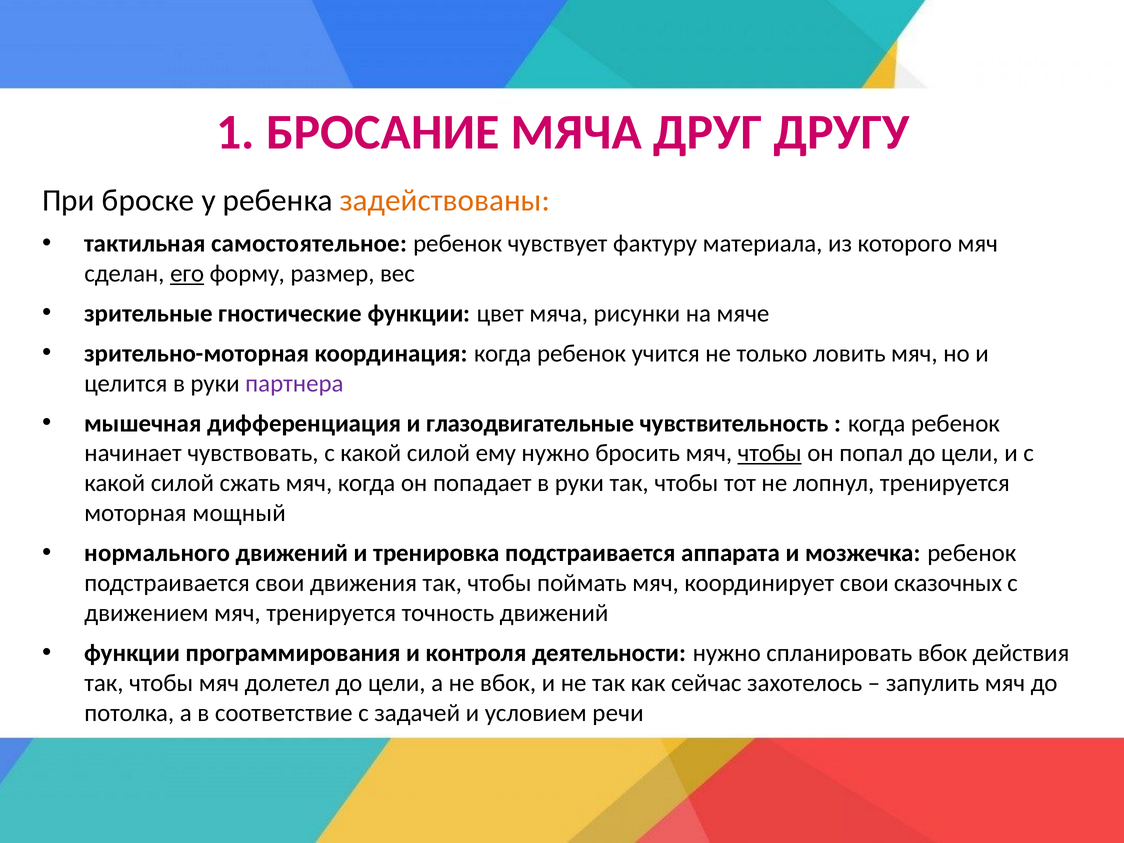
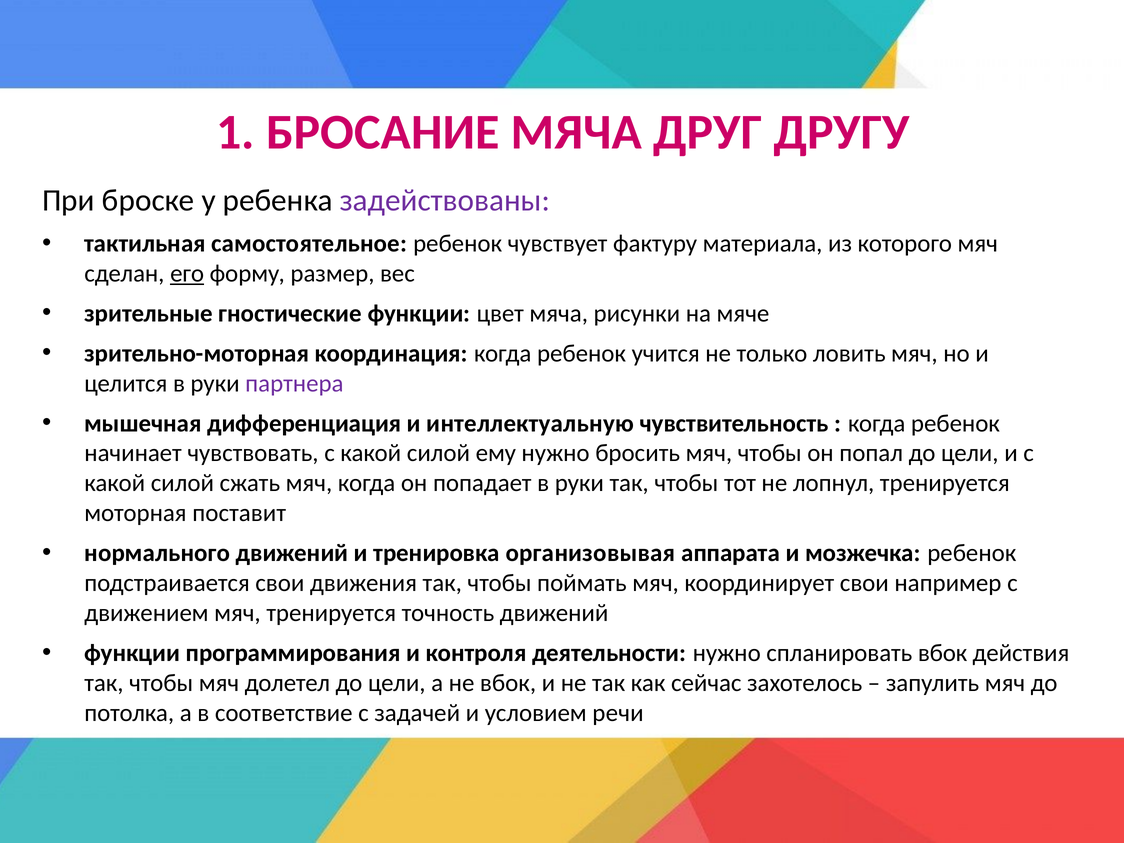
задействованы colour: orange -> purple (445, 200)
глазодвигательные: глазодвигательные -> интеллектуальную (530, 423)
чтобы underline: present -> none (770, 453)
мощный: мощный -> поставит (239, 513)
тренировка подстраивается: подстраивается -> организовывая (590, 553)
сказочных: сказочных -> например (948, 583)
